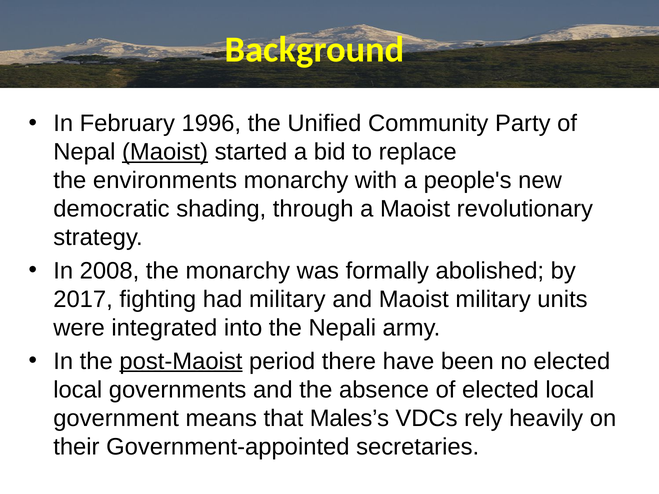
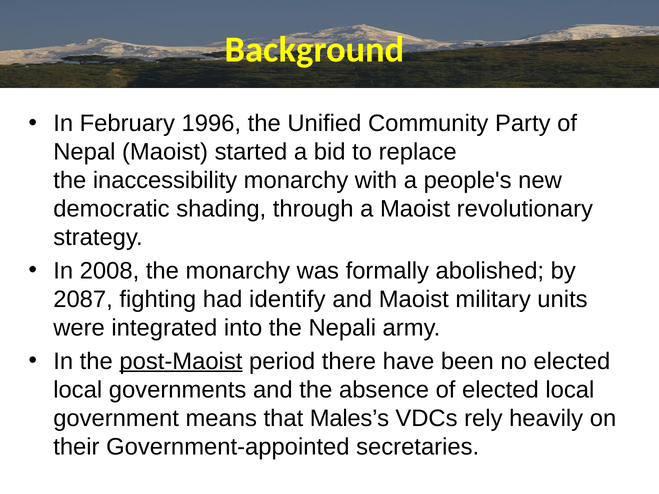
Maoist underline: present -> none (165, 152)
environments: environments -> inaccessibility (165, 181)
2017: 2017 -> 2087 (83, 300)
had military: military -> identify (287, 300)
